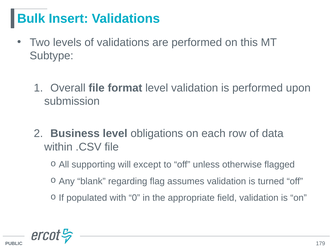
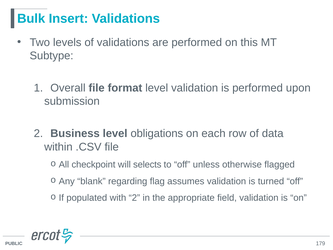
supporting: supporting -> checkpoint (93, 164)
except: except -> selects (147, 164)
with 0: 0 -> 2 (134, 198)
